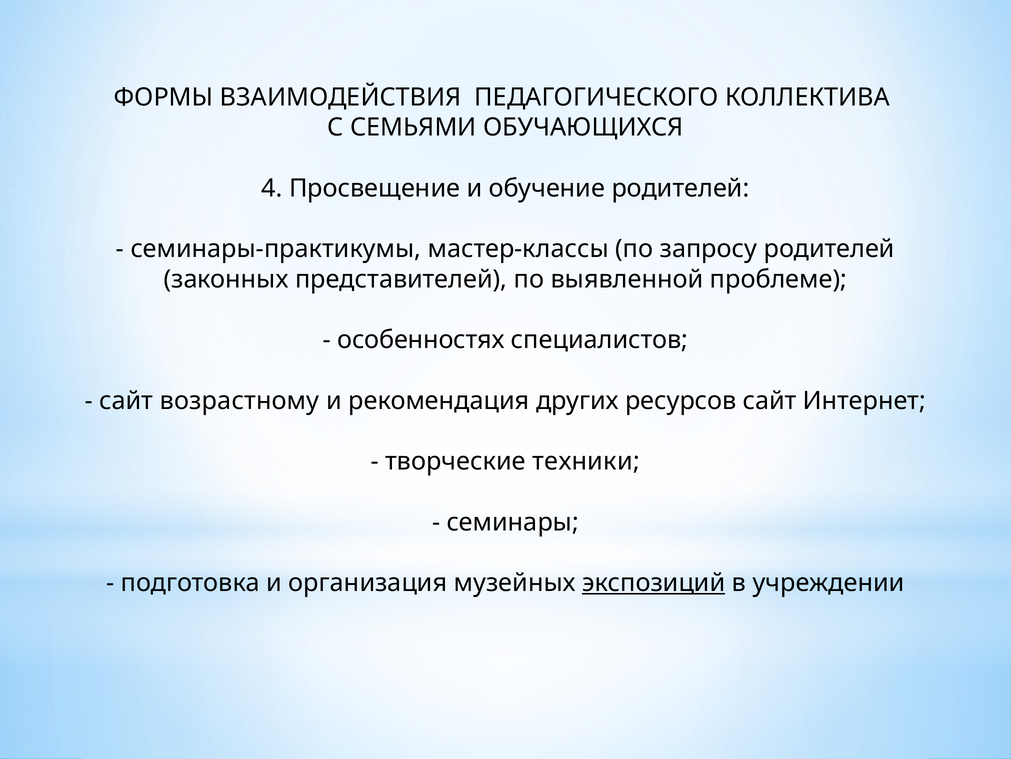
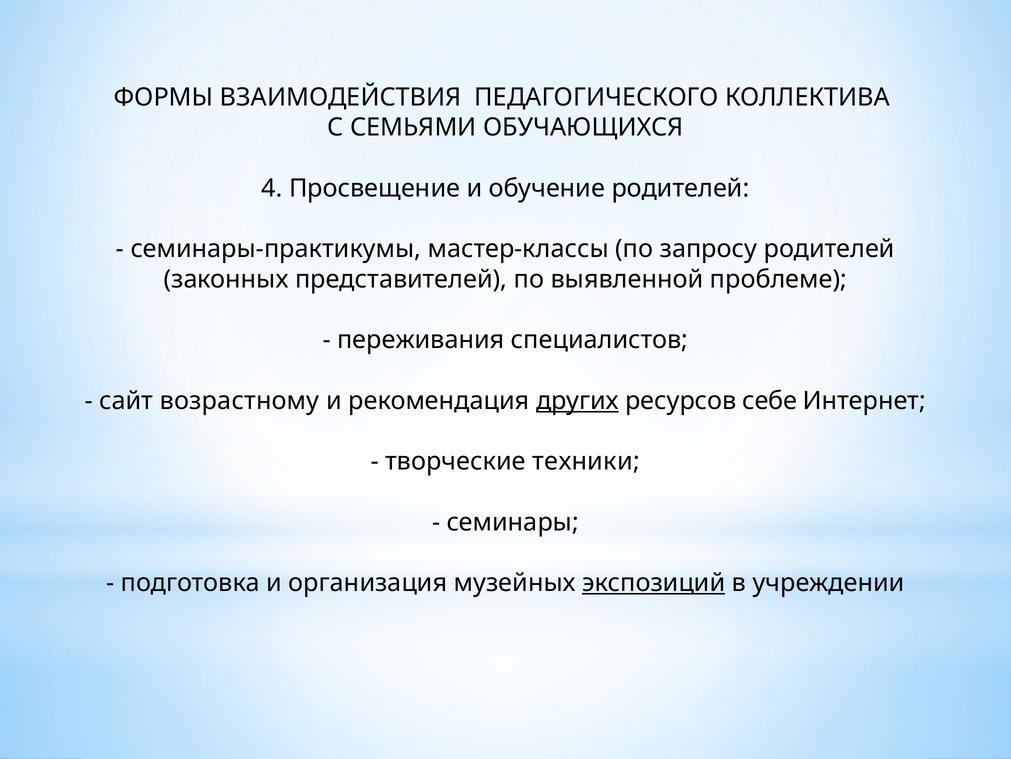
особенностях: особенностях -> переживания (421, 340)
других underline: none -> present (577, 400)
ресурсов сайт: сайт -> себе (770, 400)
